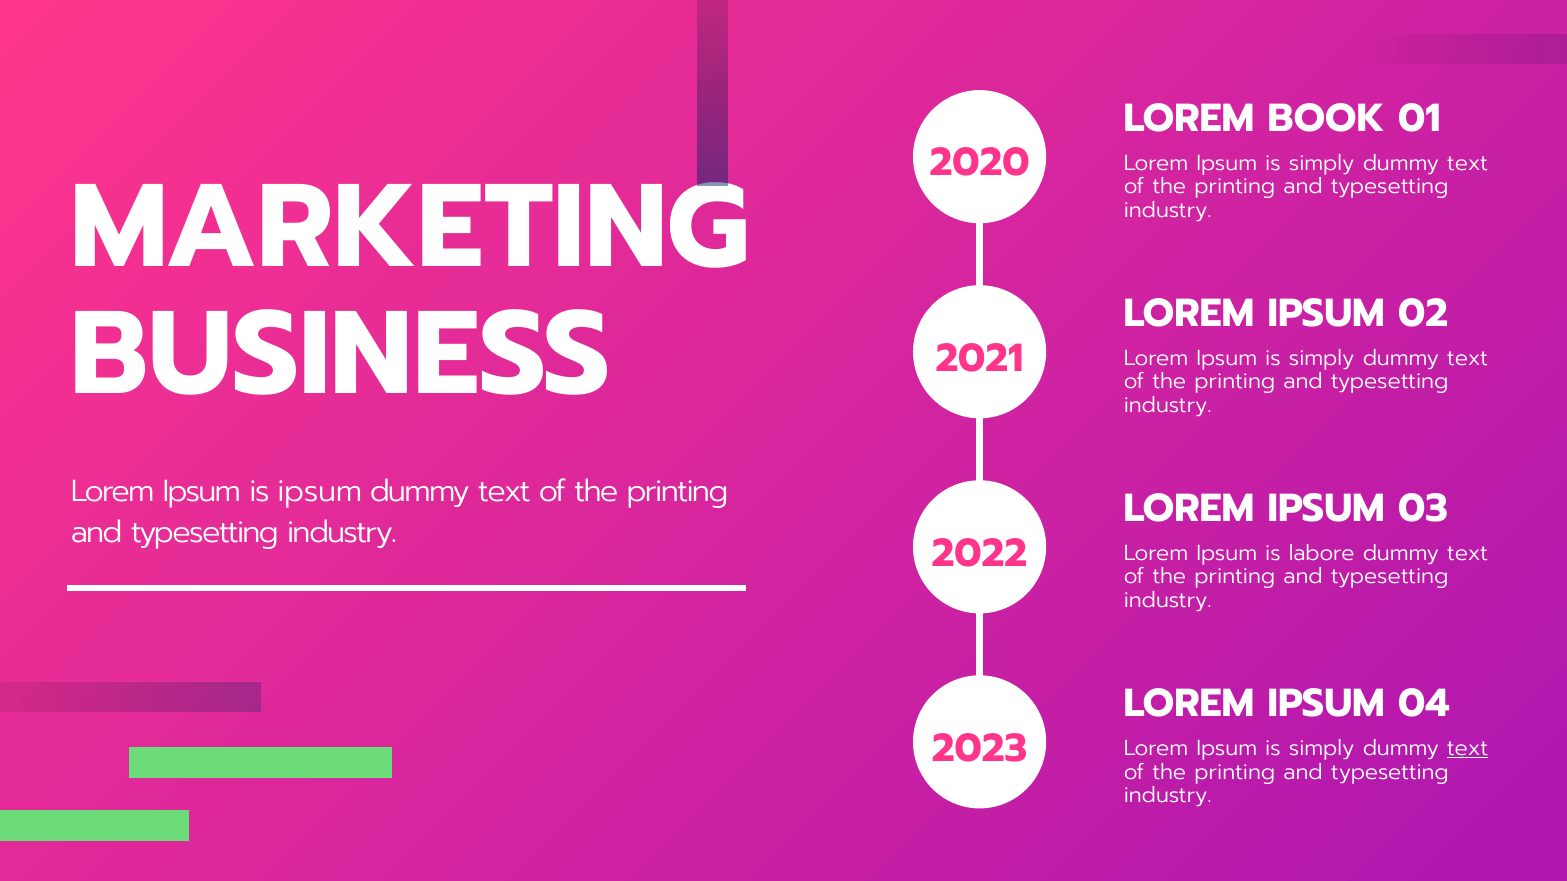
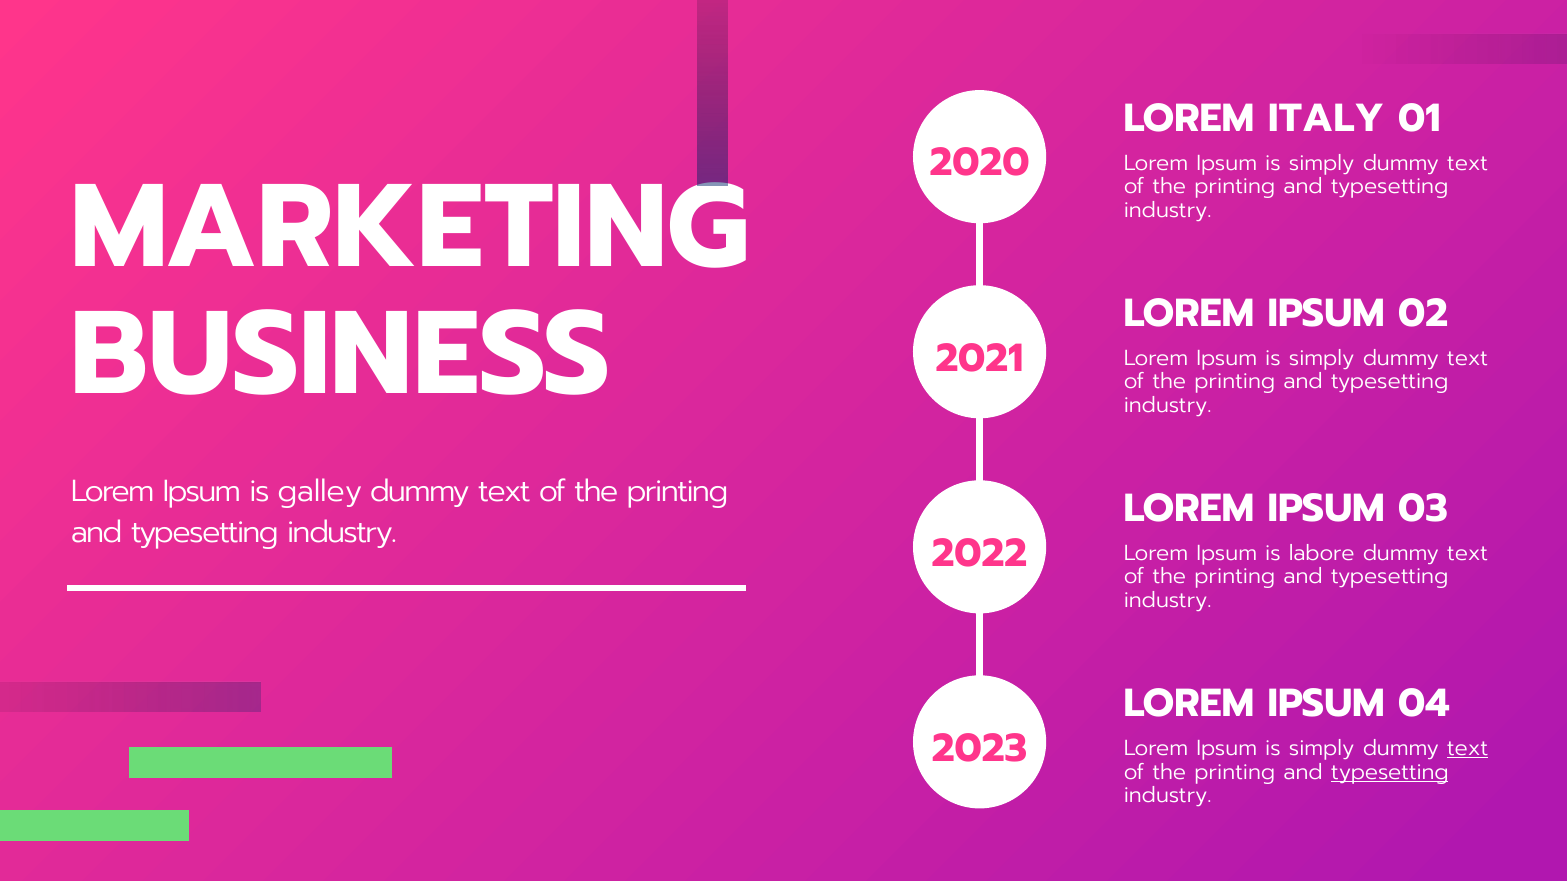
BOOK: BOOK -> ITALY (1326, 119)
is ipsum: ipsum -> galley (320, 491)
typesetting underline: none -> present (1390, 772)
